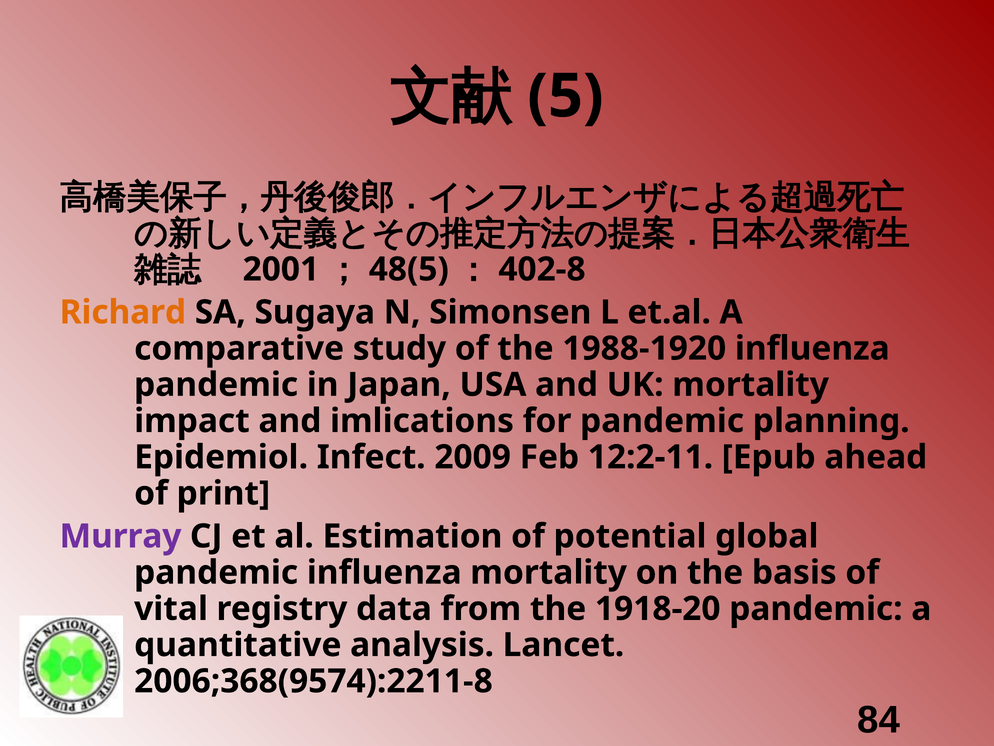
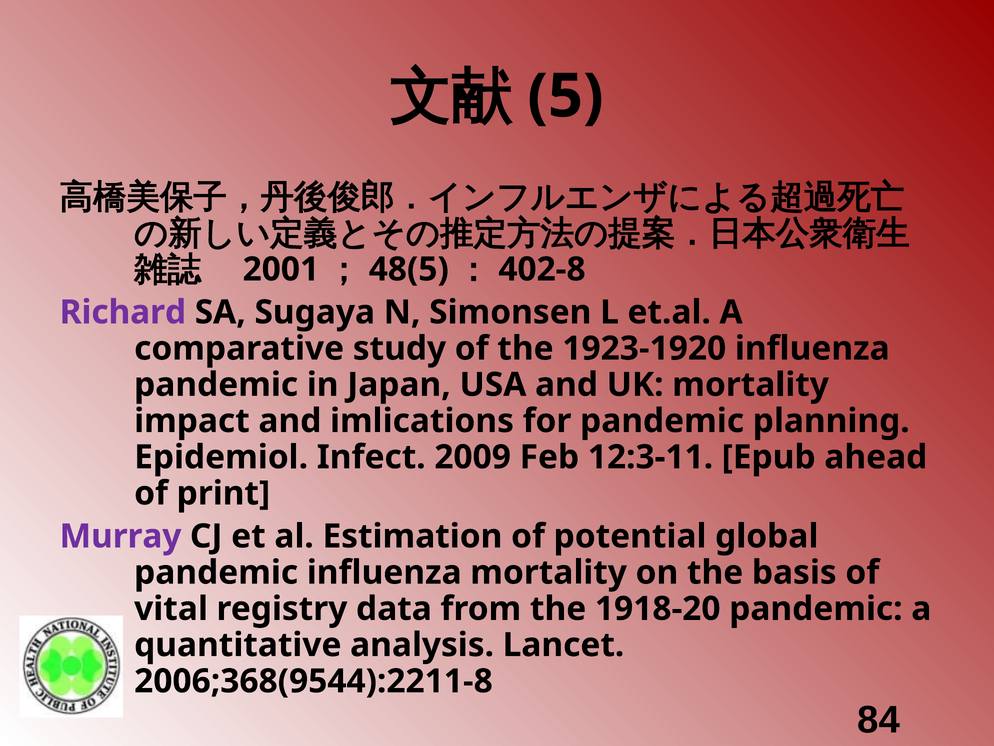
Richard colour: orange -> purple (123, 312)
1988-1920: 1988-1920 -> 1923-1920 (644, 348)
12:2-11: 12:2-11 -> 12:3-11 (650, 457)
2006;368(9574):2211-8: 2006;368(9574):2211-8 -> 2006;368(9544):2211-8 (313, 681)
